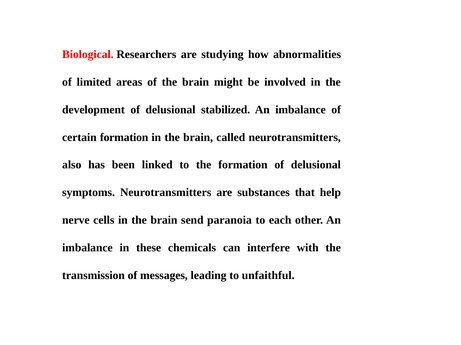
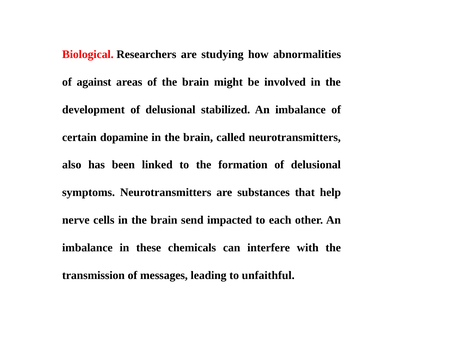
limited: limited -> against (94, 82)
certain formation: formation -> dopamine (124, 138)
paranoia: paranoia -> impacted (230, 220)
